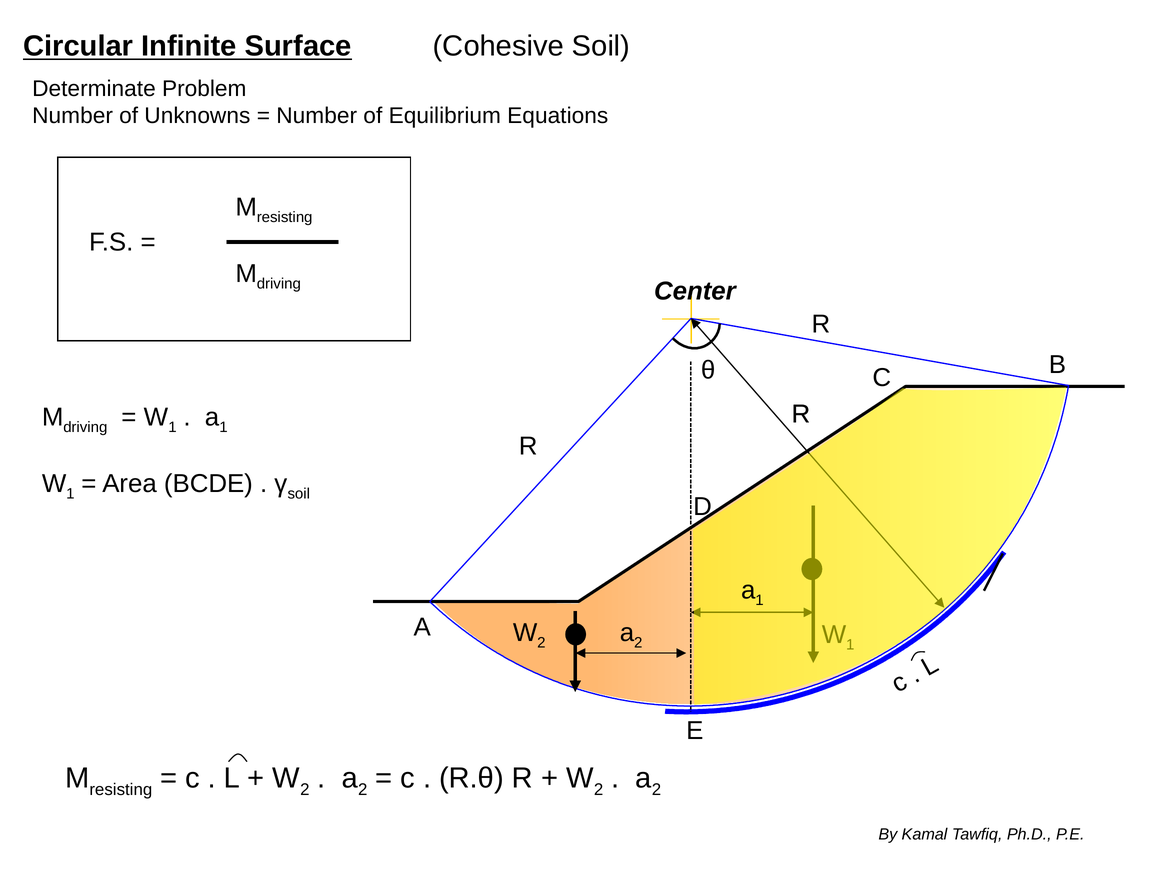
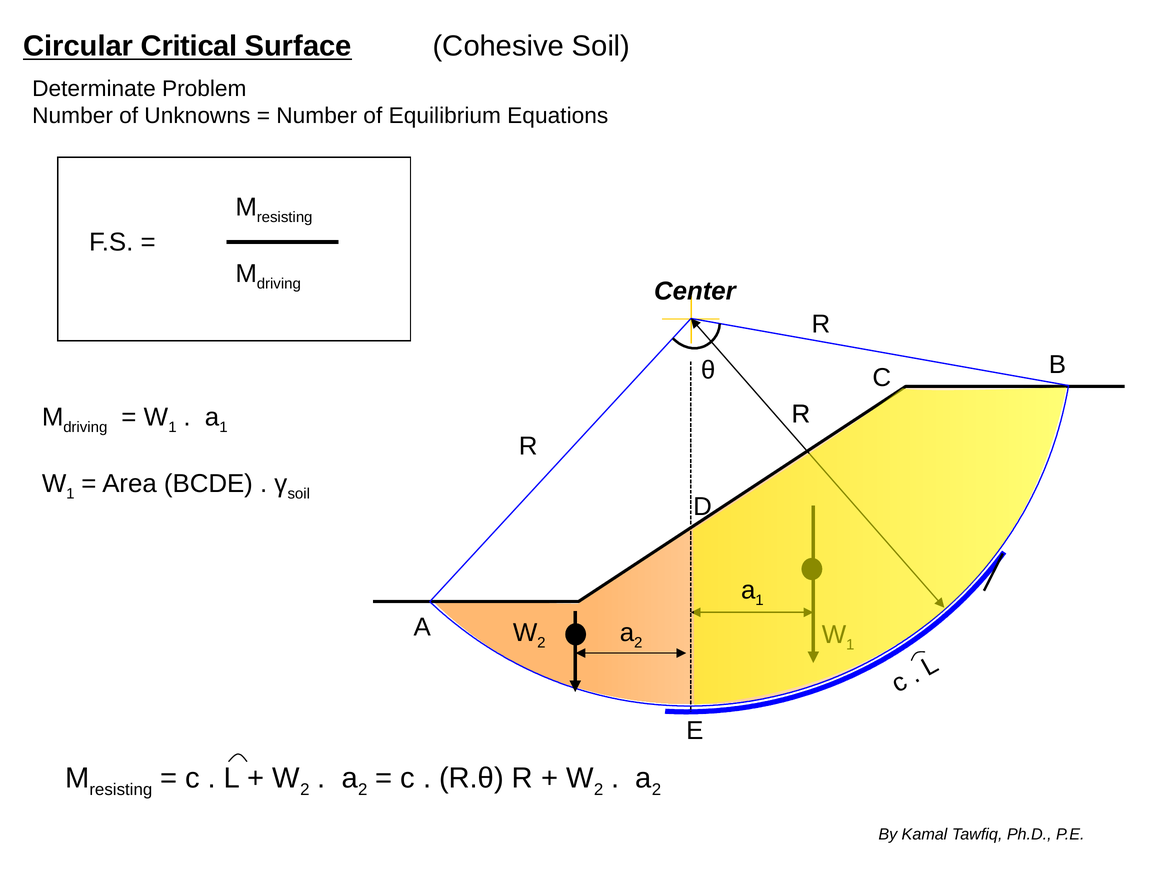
Infinite: Infinite -> Critical (189, 46)
